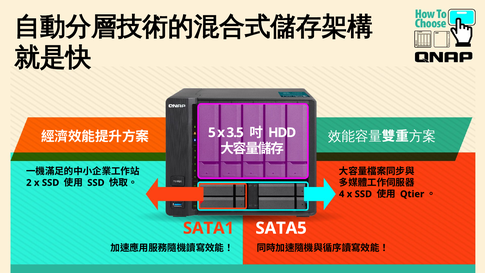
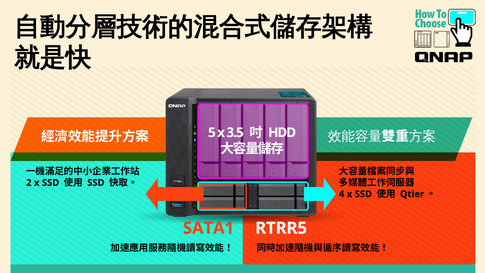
SATA5: SATA5 -> RTRR5 (281, 228)
